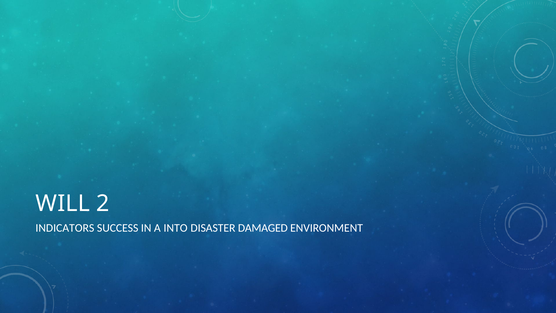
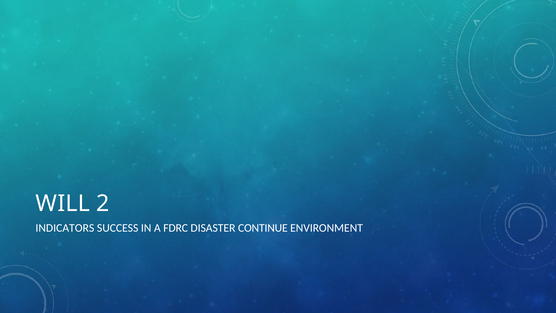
INTO: INTO -> FDRC (176, 228)
DAMAGED: DAMAGED -> CONTINUE (263, 228)
